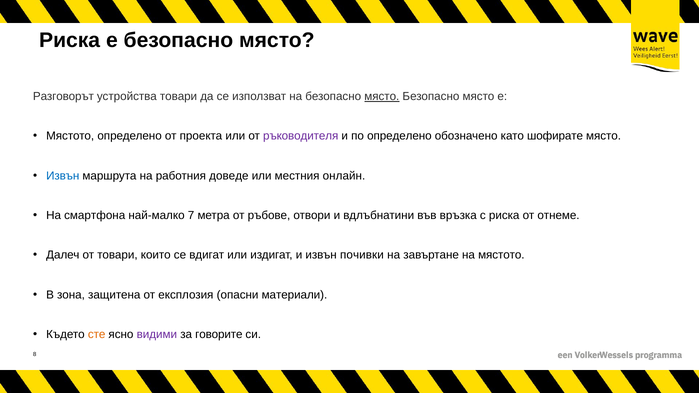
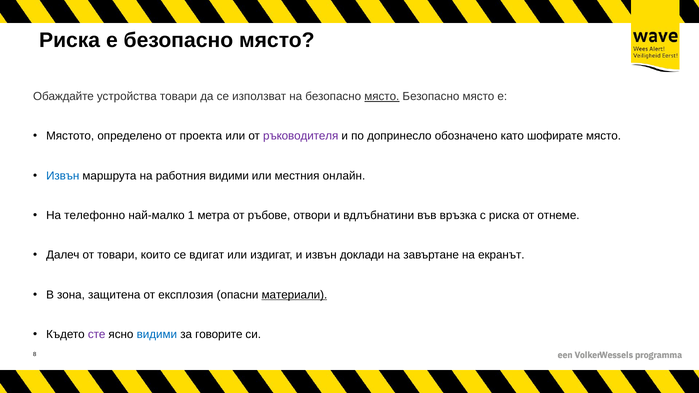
Разговорът: Разговорът -> Обаждайте (63, 97)
по определено: определено -> допринесло (399, 136)
работния доведе: доведе -> видими (229, 176)
смартфона: смартфона -> телефонно (95, 216)
7: 7 -> 1 (191, 216)
почивки: почивки -> доклади (362, 255)
на мястото: мястото -> екранът (501, 255)
материали underline: none -> present (294, 295)
сте colour: orange -> purple (97, 335)
видими colour: purple -> blue (157, 335)
